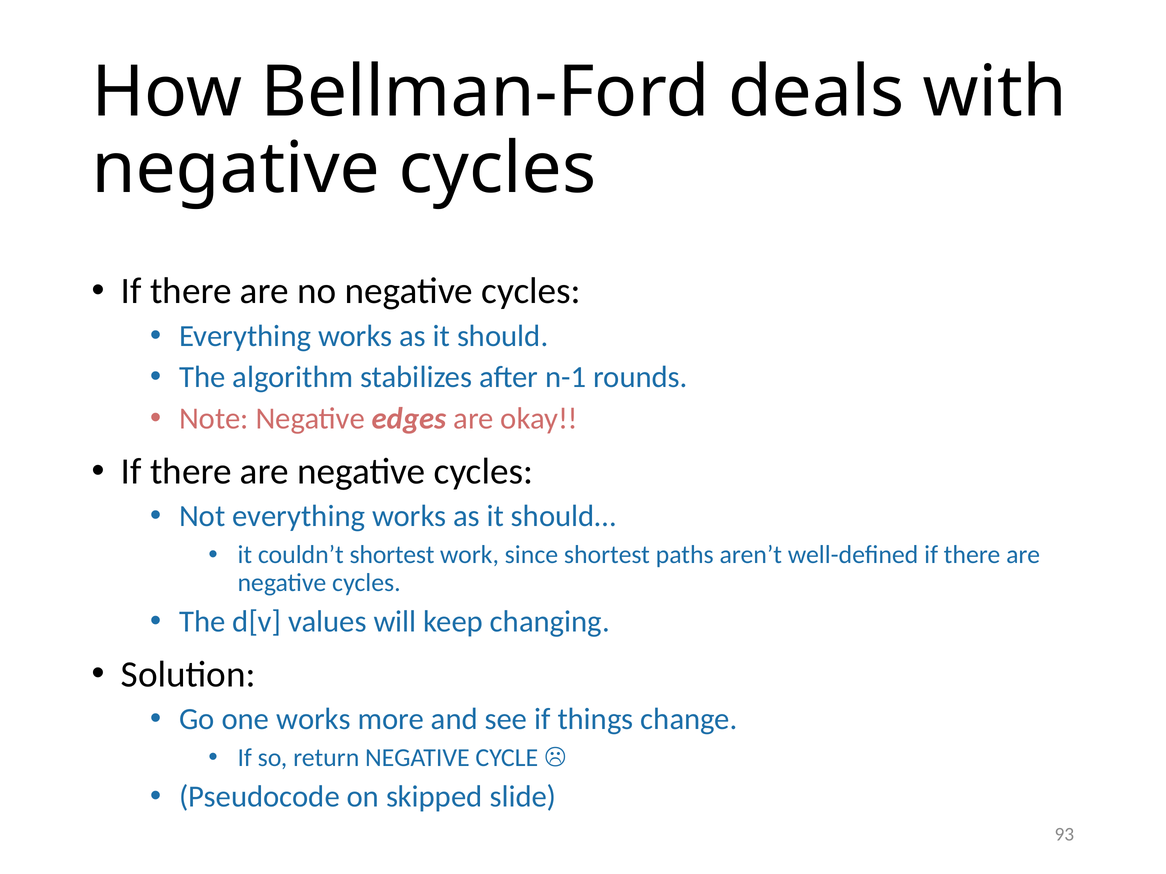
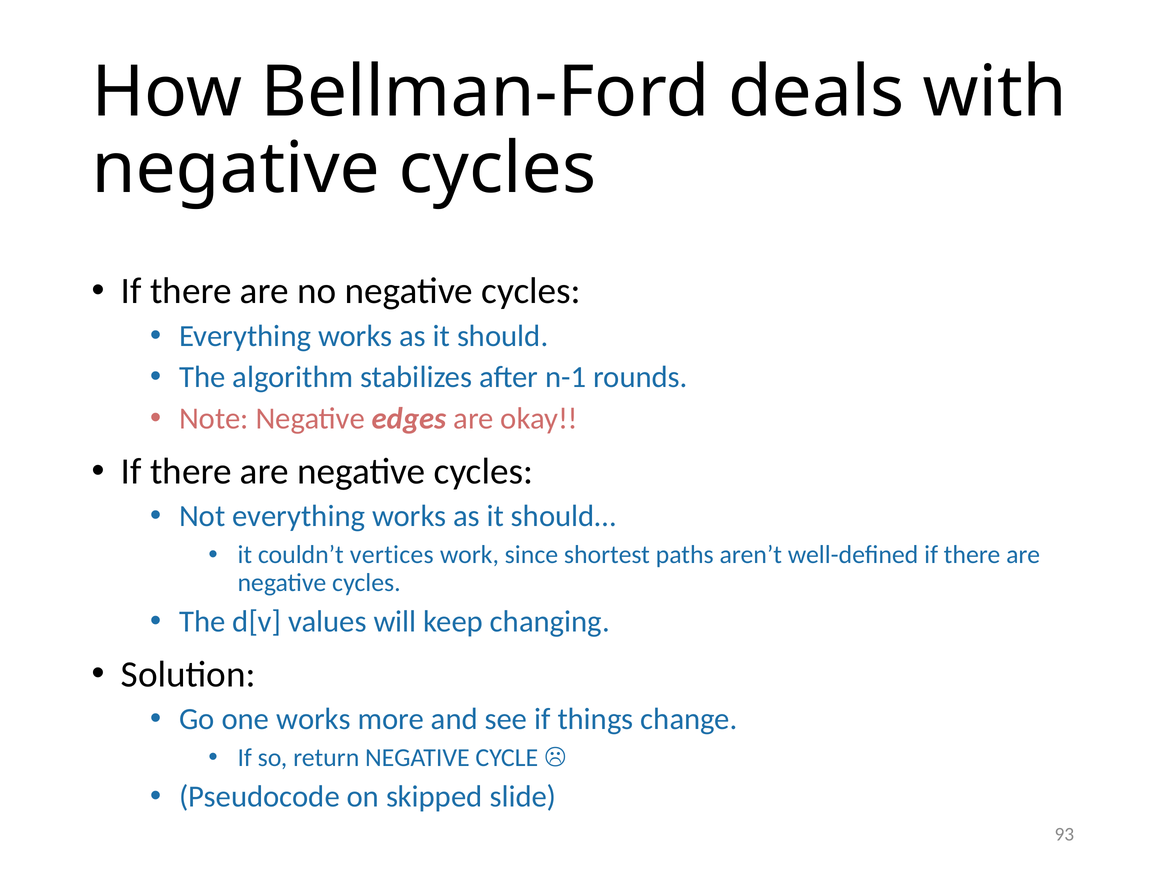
couldn’t shortest: shortest -> vertices (392, 555)
